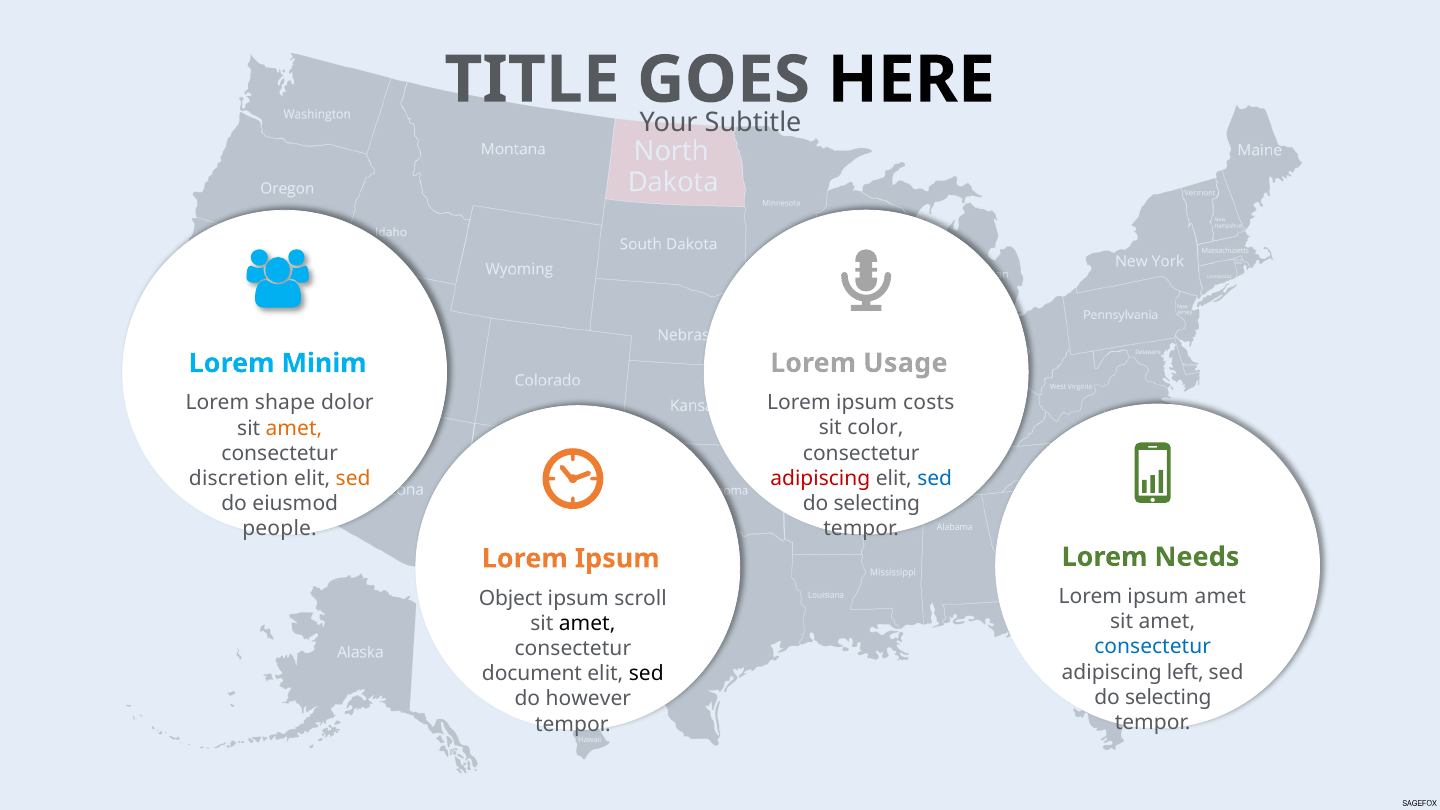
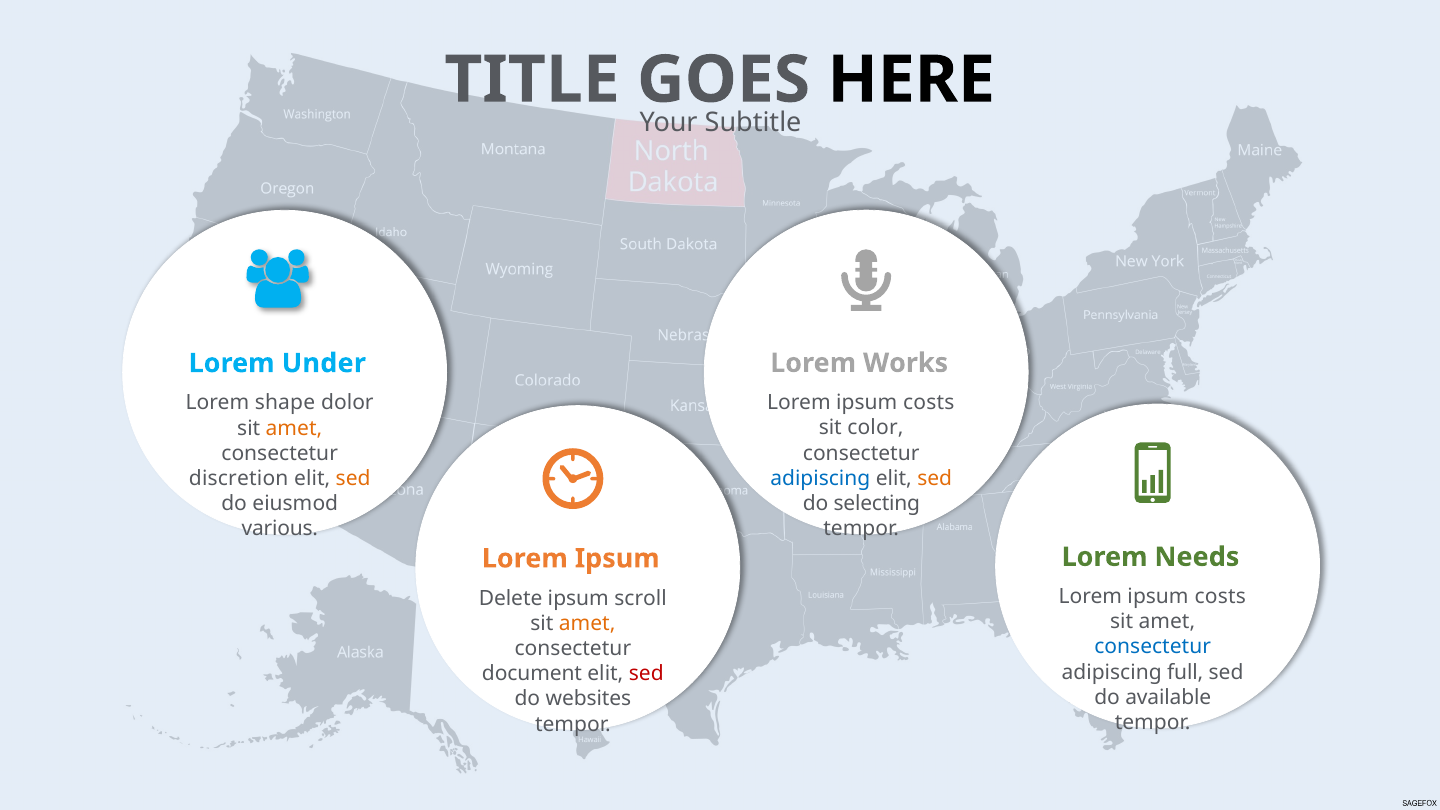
Usage: Usage -> Works (906, 363)
Minim: Minim -> Under (324, 363)
adipiscing colour: red -> blue (820, 478)
sed colour: blue -> orange (935, 478)
people: people -> various (280, 529)
amet: amet -> costs (1220, 597)
Object: Object -> Delete (511, 598)
amet colour: black -> orange (587, 623)
left: left -> full (1185, 672)
sed colour: black -> red (646, 674)
selecting: selecting -> available (1168, 697)
however: however -> websites (588, 699)
